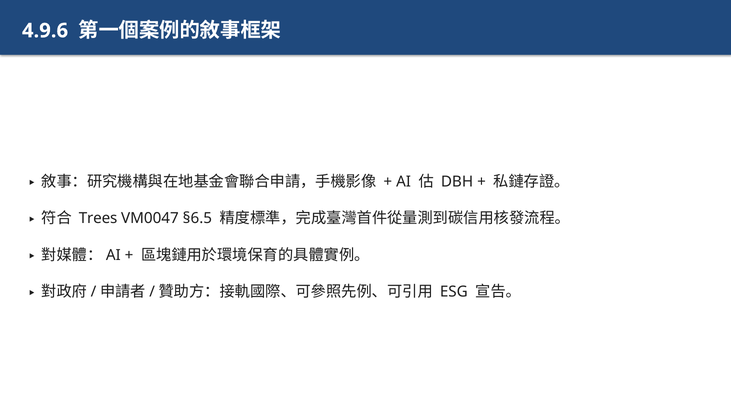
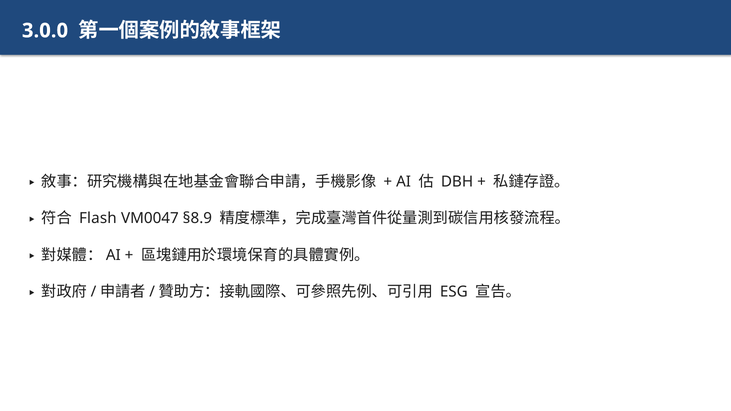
4.9.6: 4.9.6 -> 3.0.0 (45, 31)
Trees: Trees -> Flash (98, 218)
§6.5: §6.5 -> §8.9 (197, 218)
